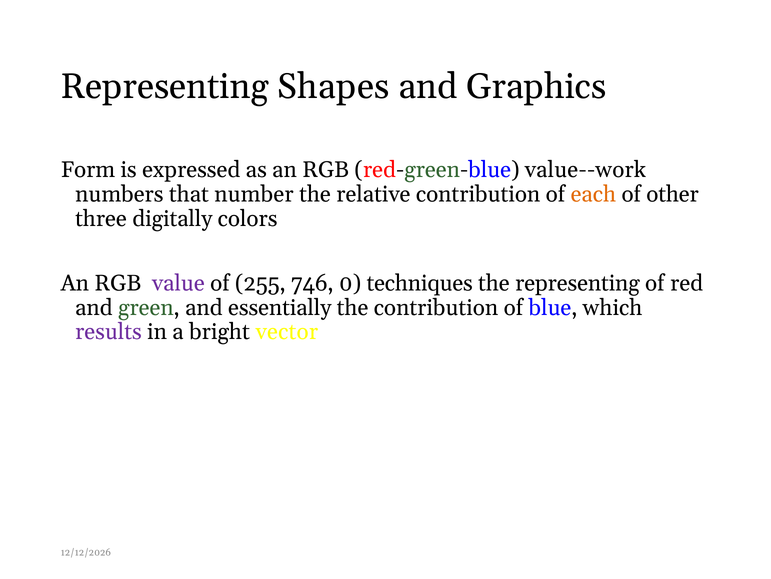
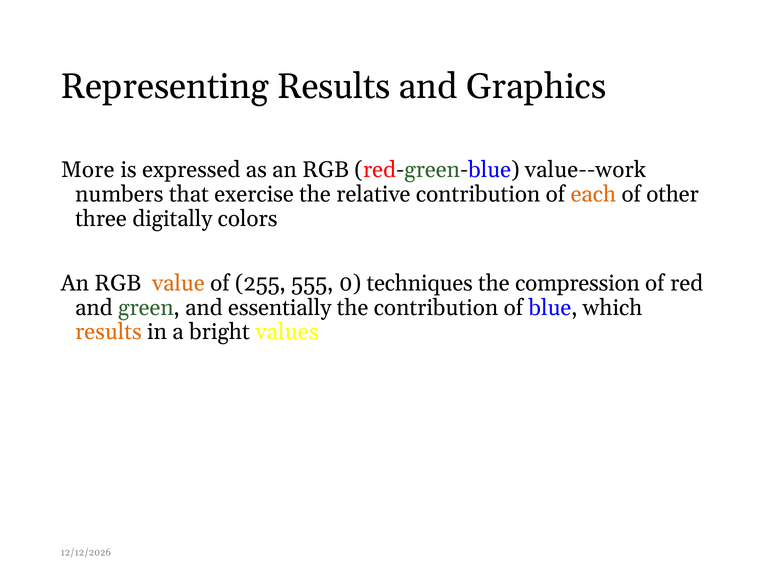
Representing Shapes: Shapes -> Results (334, 86)
Form: Form -> More (88, 170)
number: number -> exercise (254, 194)
value colour: purple -> orange (178, 283)
746: 746 -> 555 (312, 283)
the representing: representing -> compression (577, 283)
results colour: purple -> orange (108, 332)
vector: vector -> values (287, 332)
